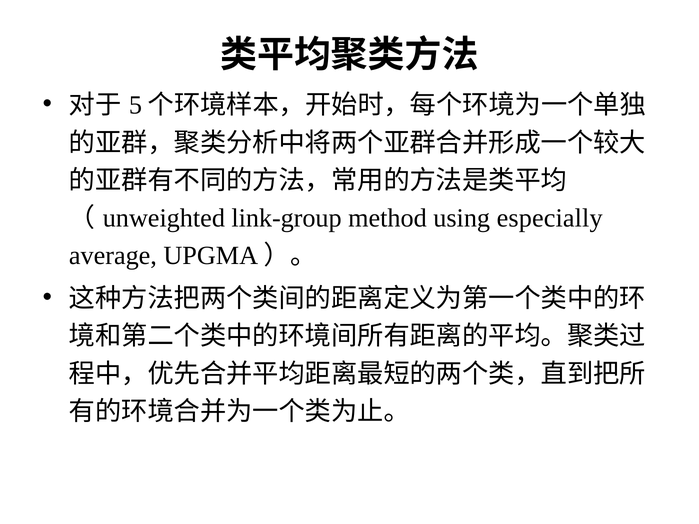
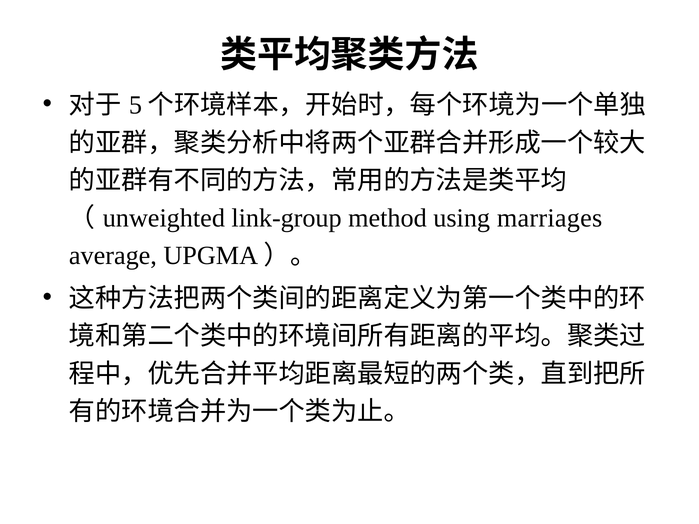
especially: especially -> marriages (550, 218)
